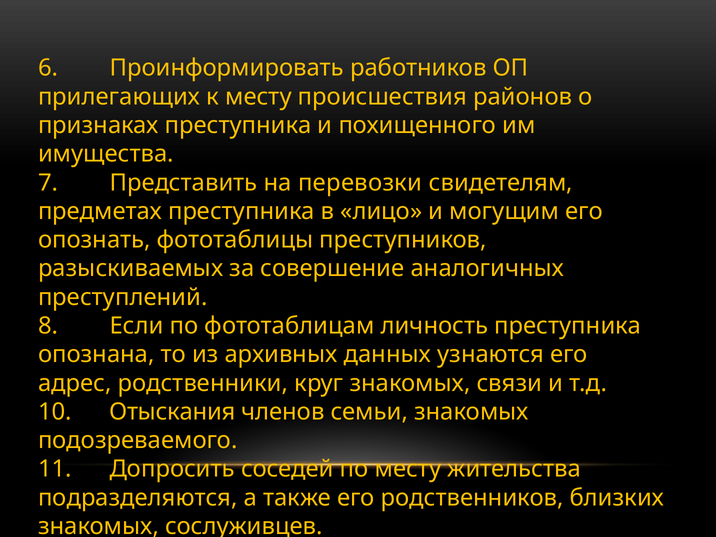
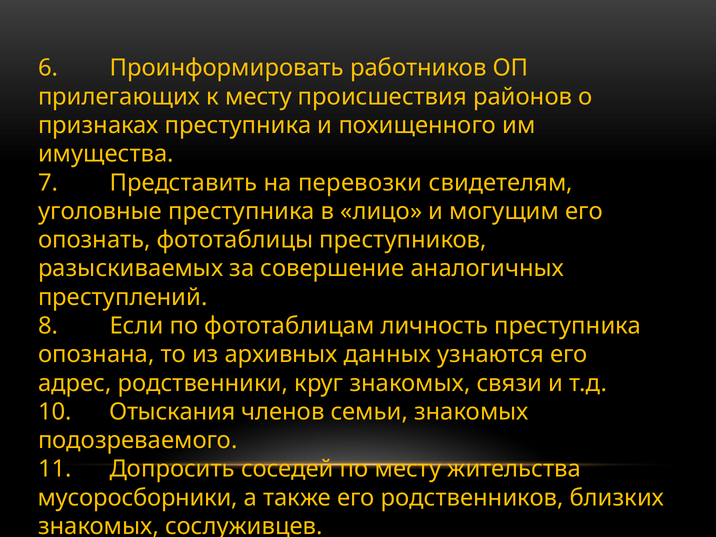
предметах: предметах -> уголовные (100, 211)
подразделяются: подразделяются -> мусоросборники (138, 498)
